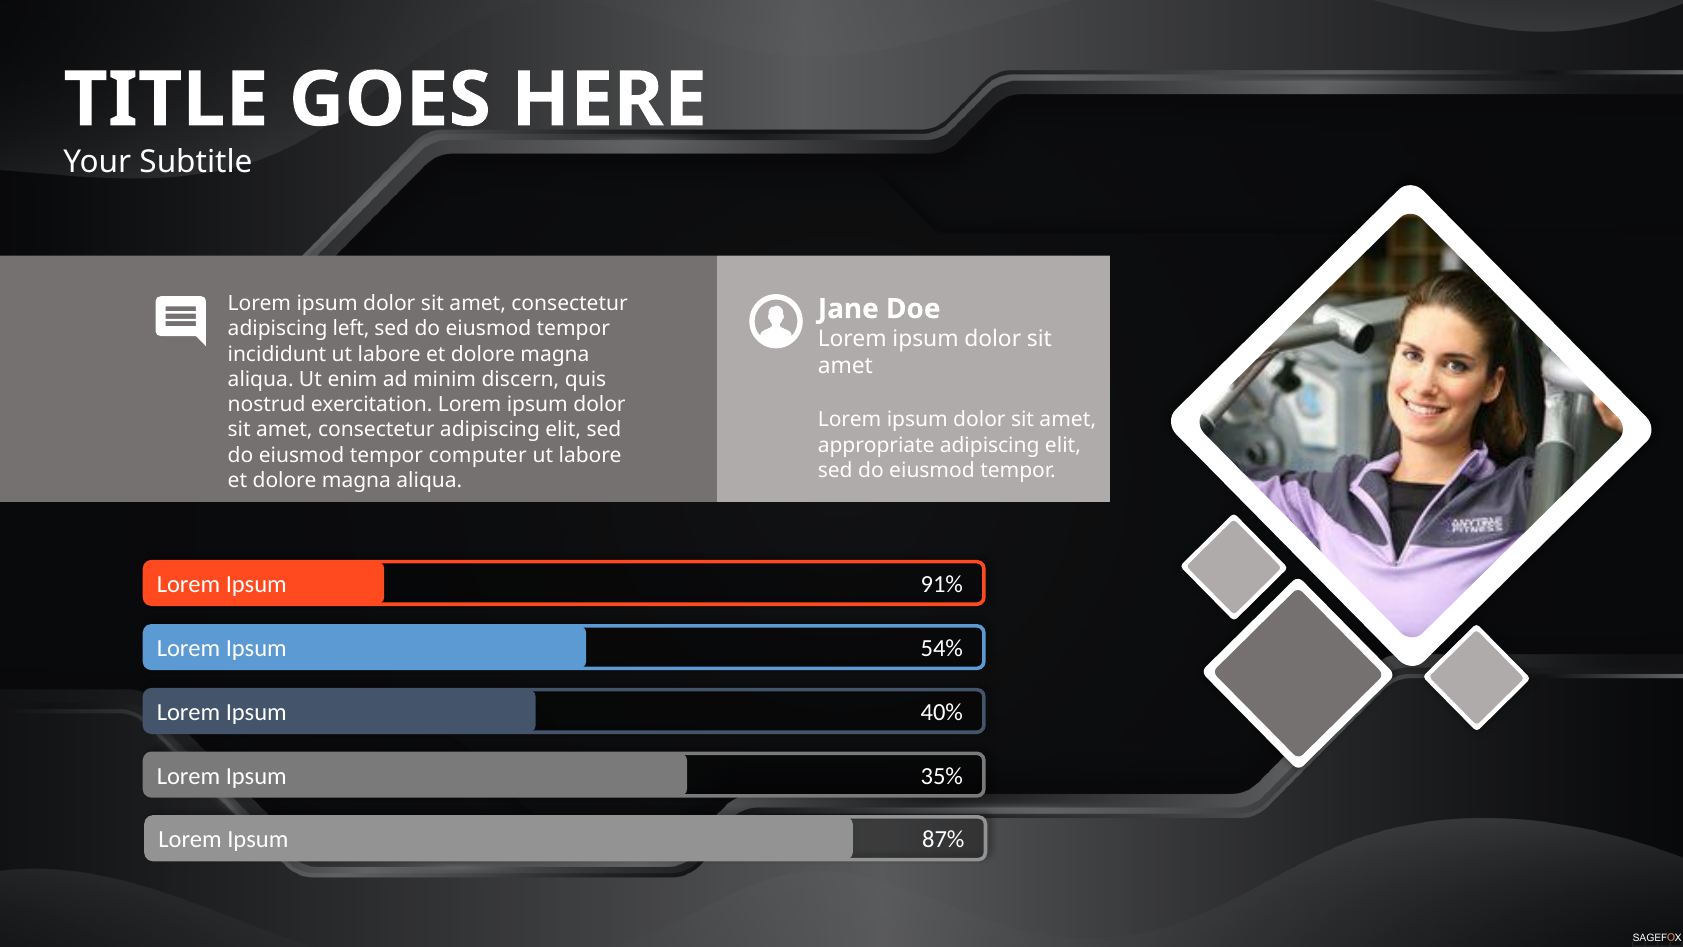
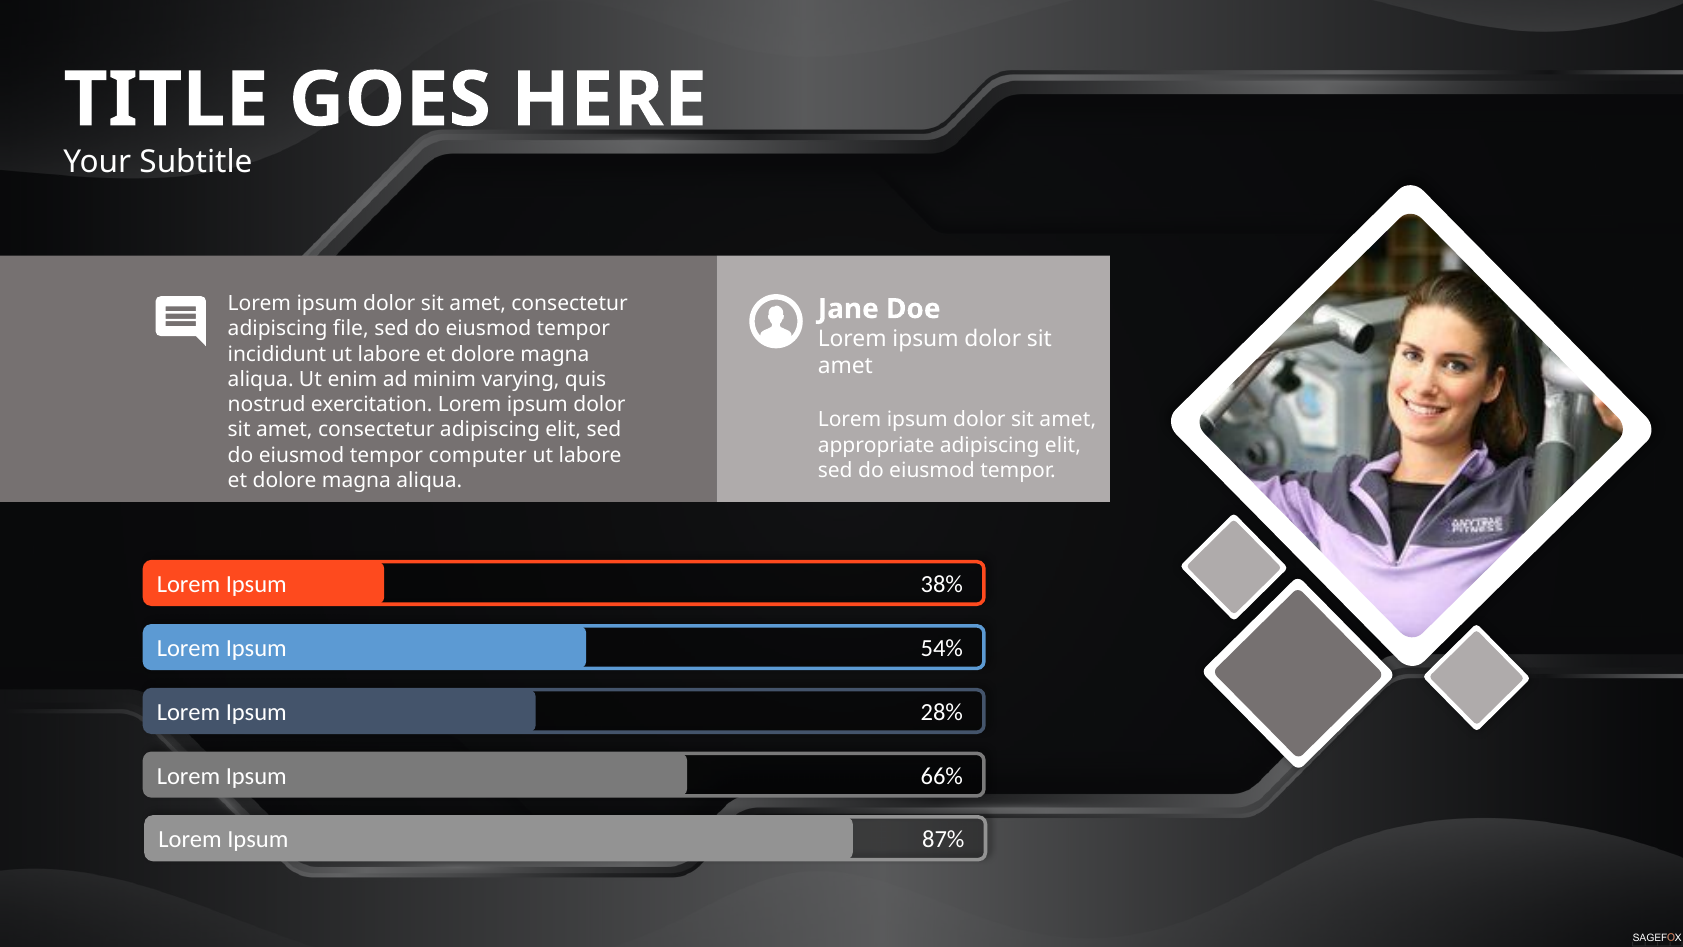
left: left -> file (351, 329)
discern: discern -> varying (521, 379)
91%: 91% -> 38% (942, 584)
40%: 40% -> 28% (942, 712)
35%: 35% -> 66% (942, 776)
